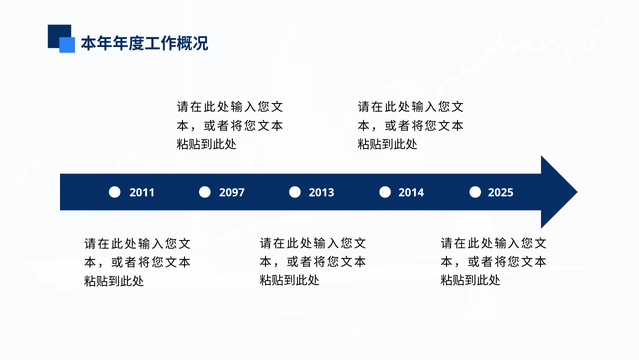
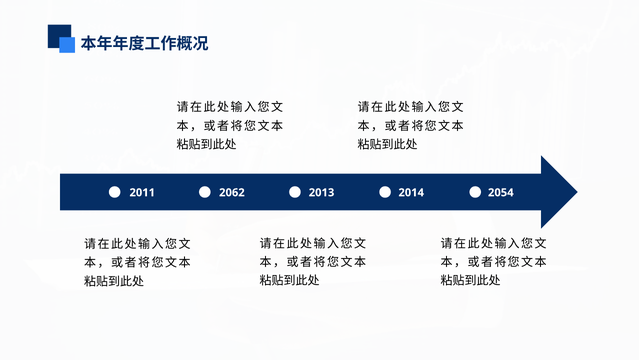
2097: 2097 -> 2062 (232, 192)
2025: 2025 -> 2054 (501, 192)
